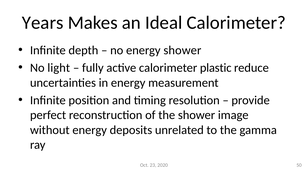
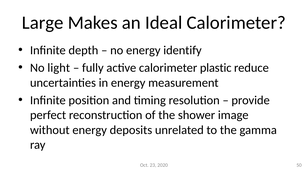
Years: Years -> Large (43, 23)
energy shower: shower -> identify (182, 50)
